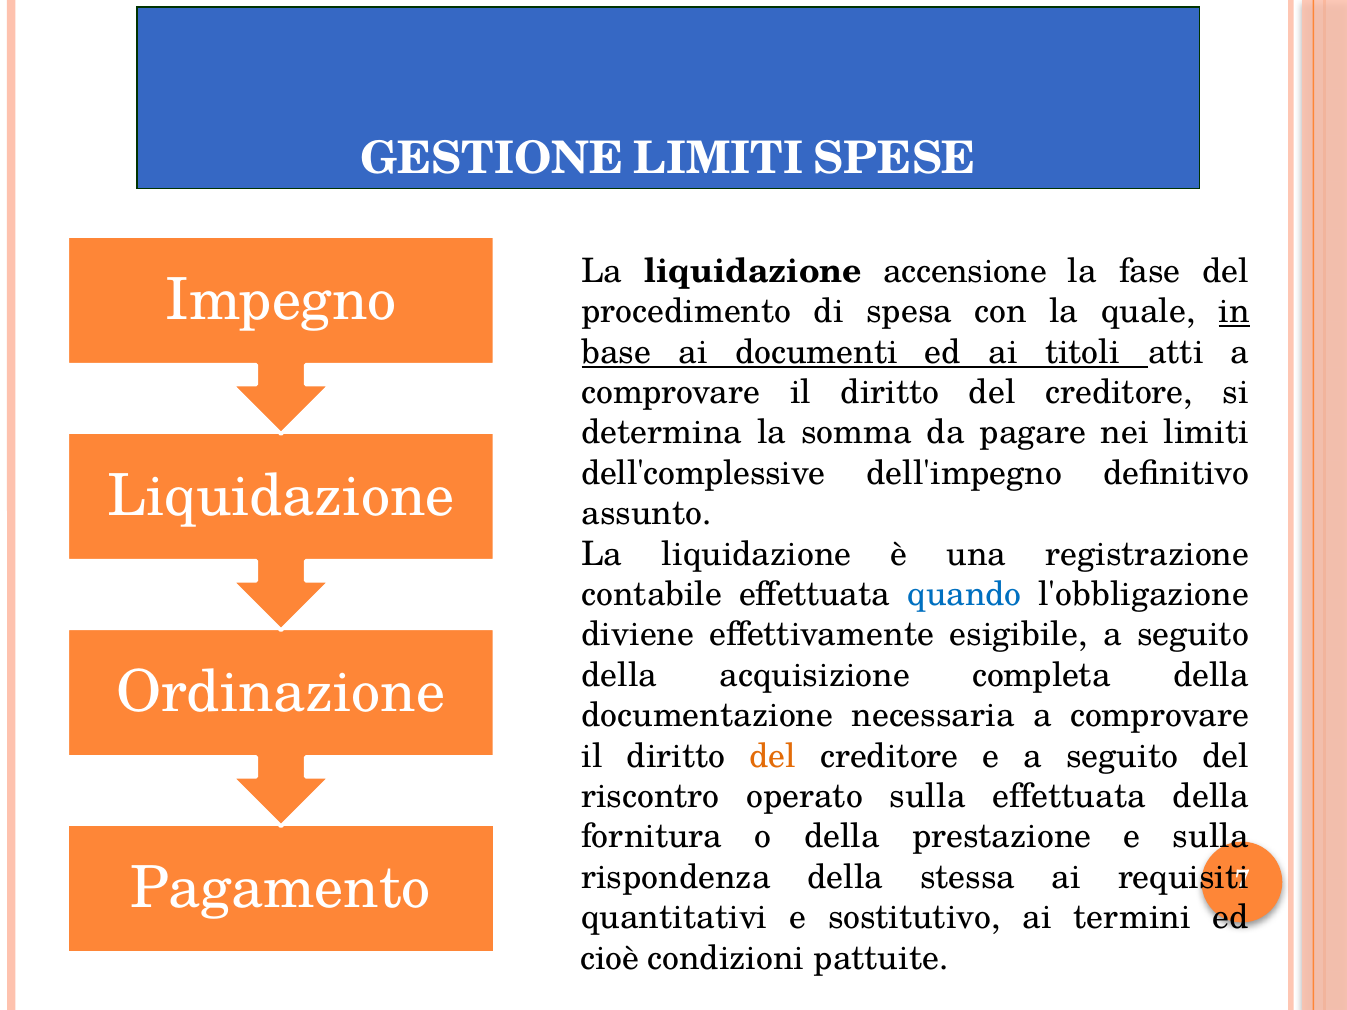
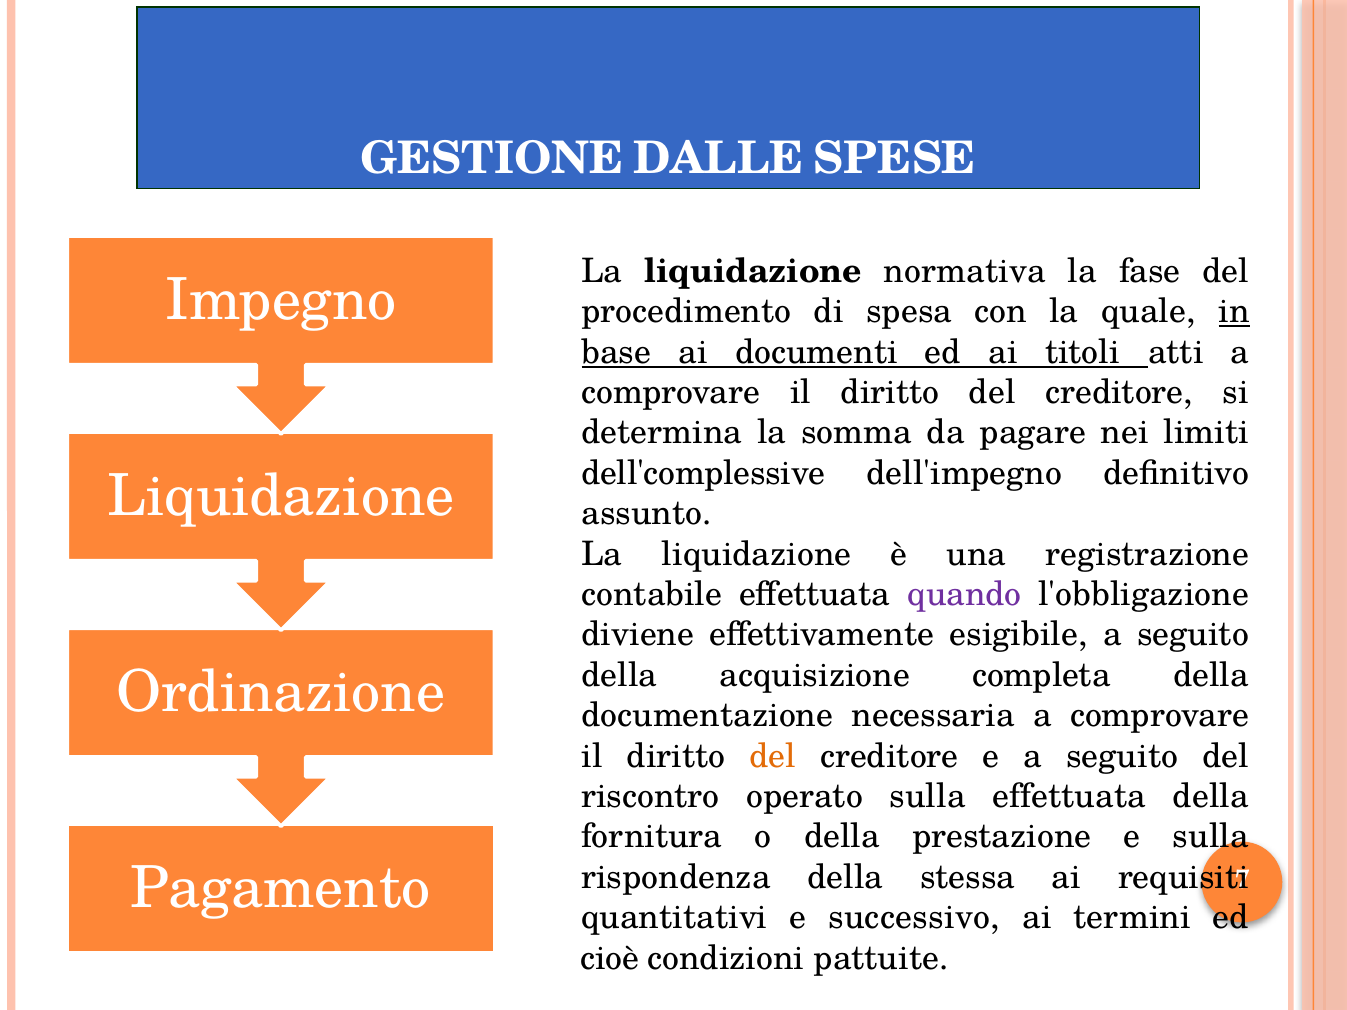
GESTIONE LIMITI: LIMITI -> DALLE (719, 158)
accensione: accensione -> normativa (965, 271)
quando colour: blue -> purple (965, 594)
sostitutivo: sostitutivo -> successivo (914, 918)
